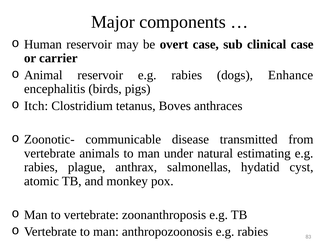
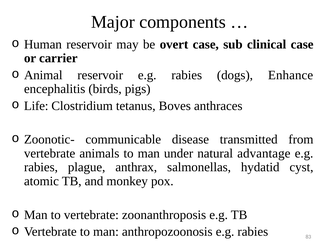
Itch: Itch -> Life (36, 106)
estimating: estimating -> advantage (264, 154)
